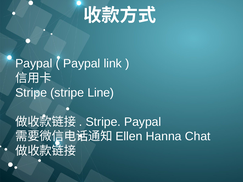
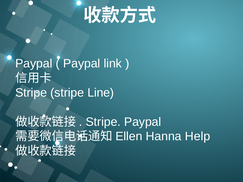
Chat: Chat -> Help (198, 137)
